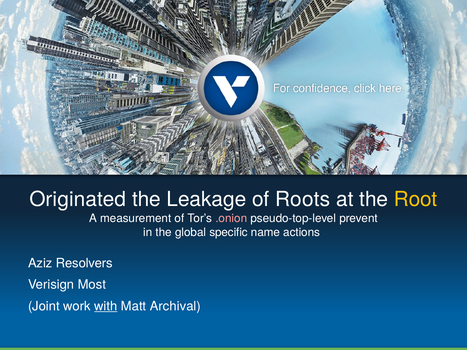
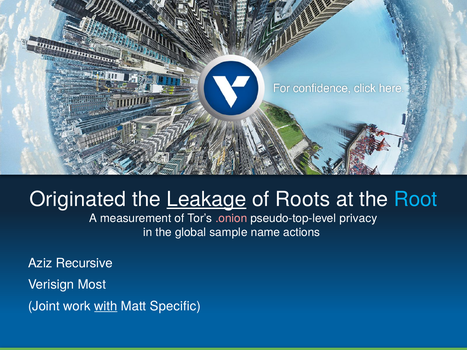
Leakage underline: none -> present (206, 200)
Root colour: yellow -> light blue (416, 200)
prevent: prevent -> privacy (358, 218)
specific: specific -> sample (228, 232)
Resolvers: Resolvers -> Recursive (84, 263)
Archival: Archival -> Specific (175, 306)
